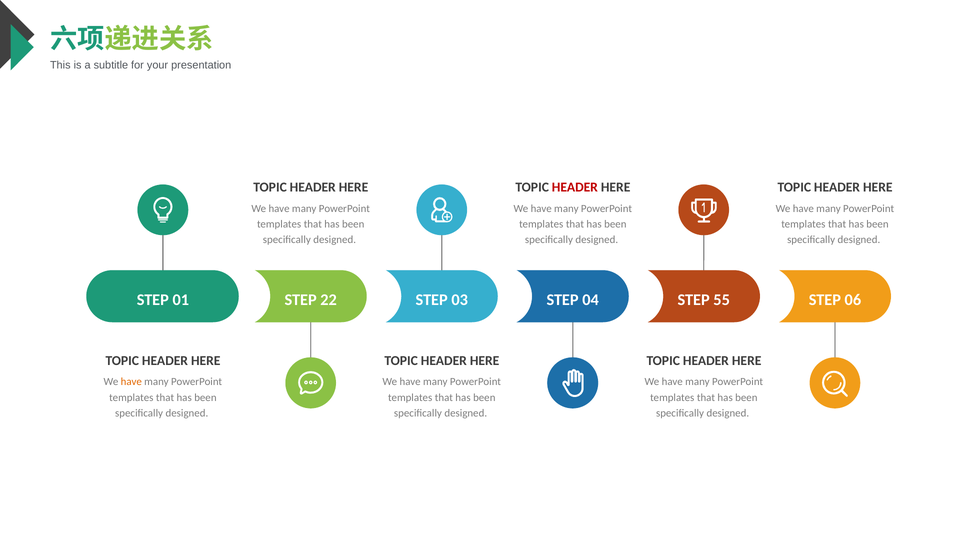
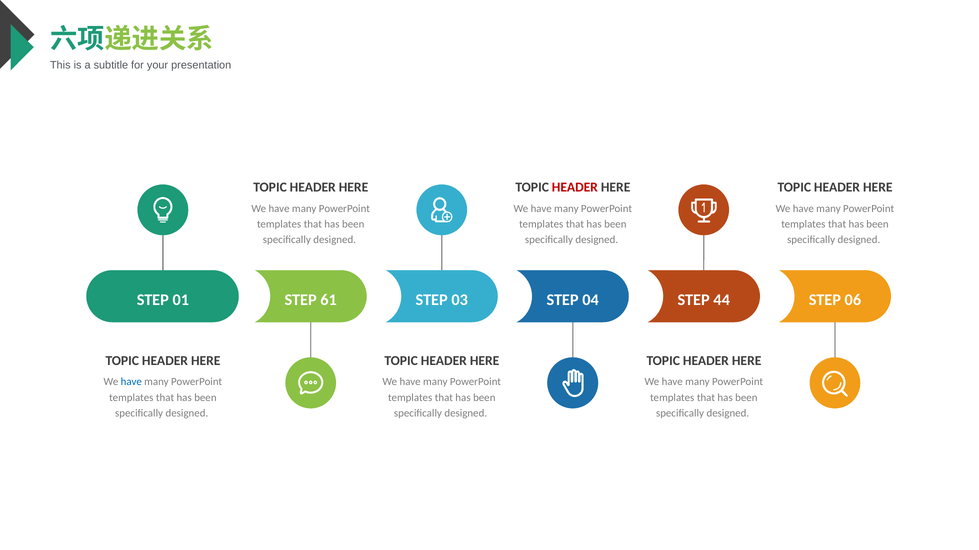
22: 22 -> 61 (329, 300)
55: 55 -> 44 (722, 300)
have colour: orange -> blue (131, 382)
